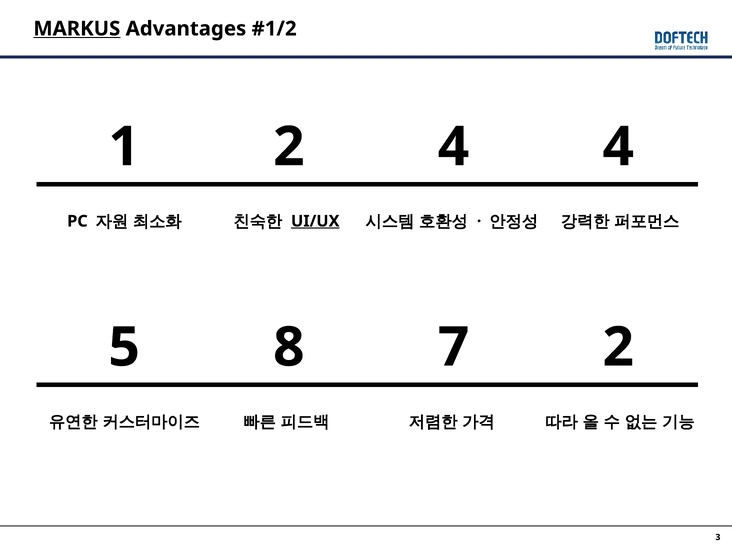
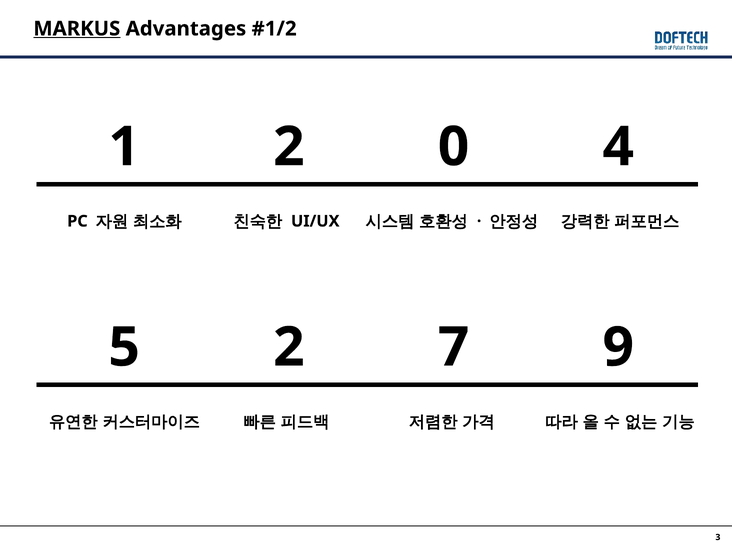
2 4: 4 -> 0 (454, 147)
UI/UX underline: present -> none (315, 221)
5 8: 8 -> 2 (289, 347)
7 2: 2 -> 9 (618, 347)
